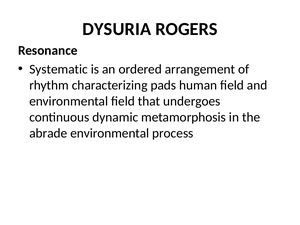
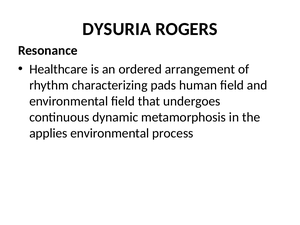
Systematic: Systematic -> Healthcare (59, 69)
abrade: abrade -> applies (48, 133)
